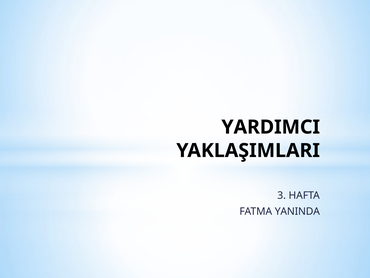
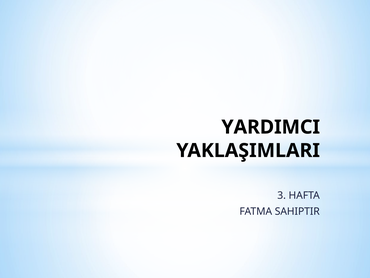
YANINDA: YANINDA -> SAHIPTIR (297, 211)
